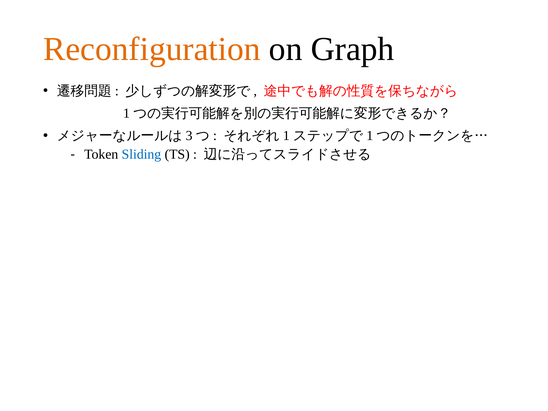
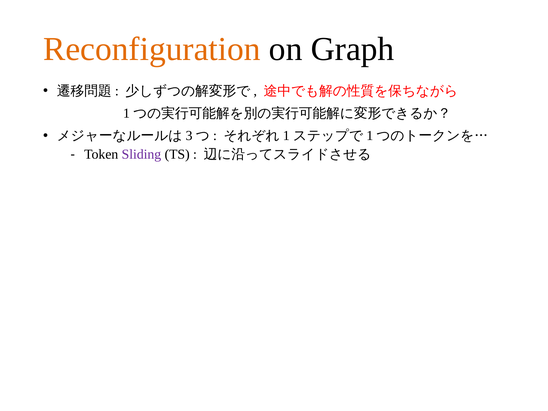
Sliding colour: blue -> purple (141, 154)
